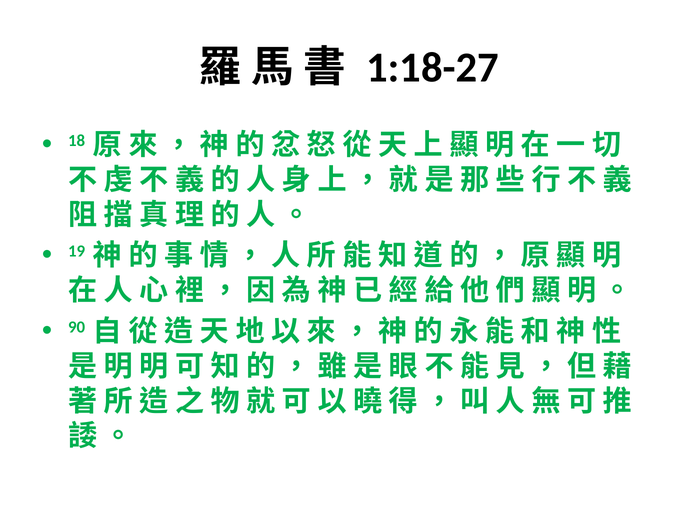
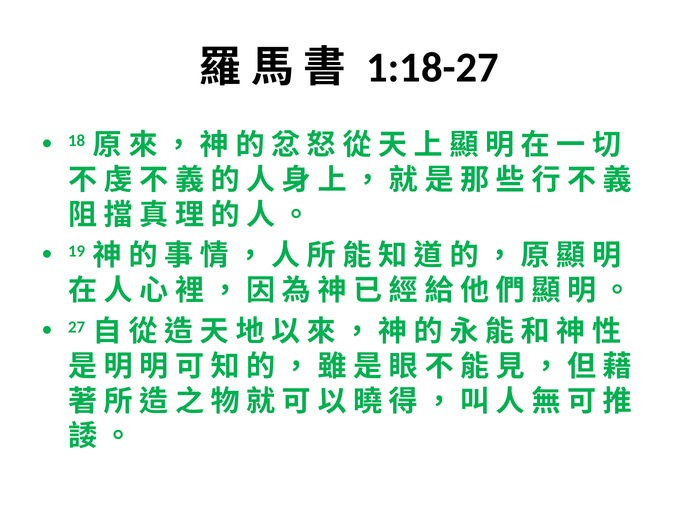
90: 90 -> 27 (77, 327)
